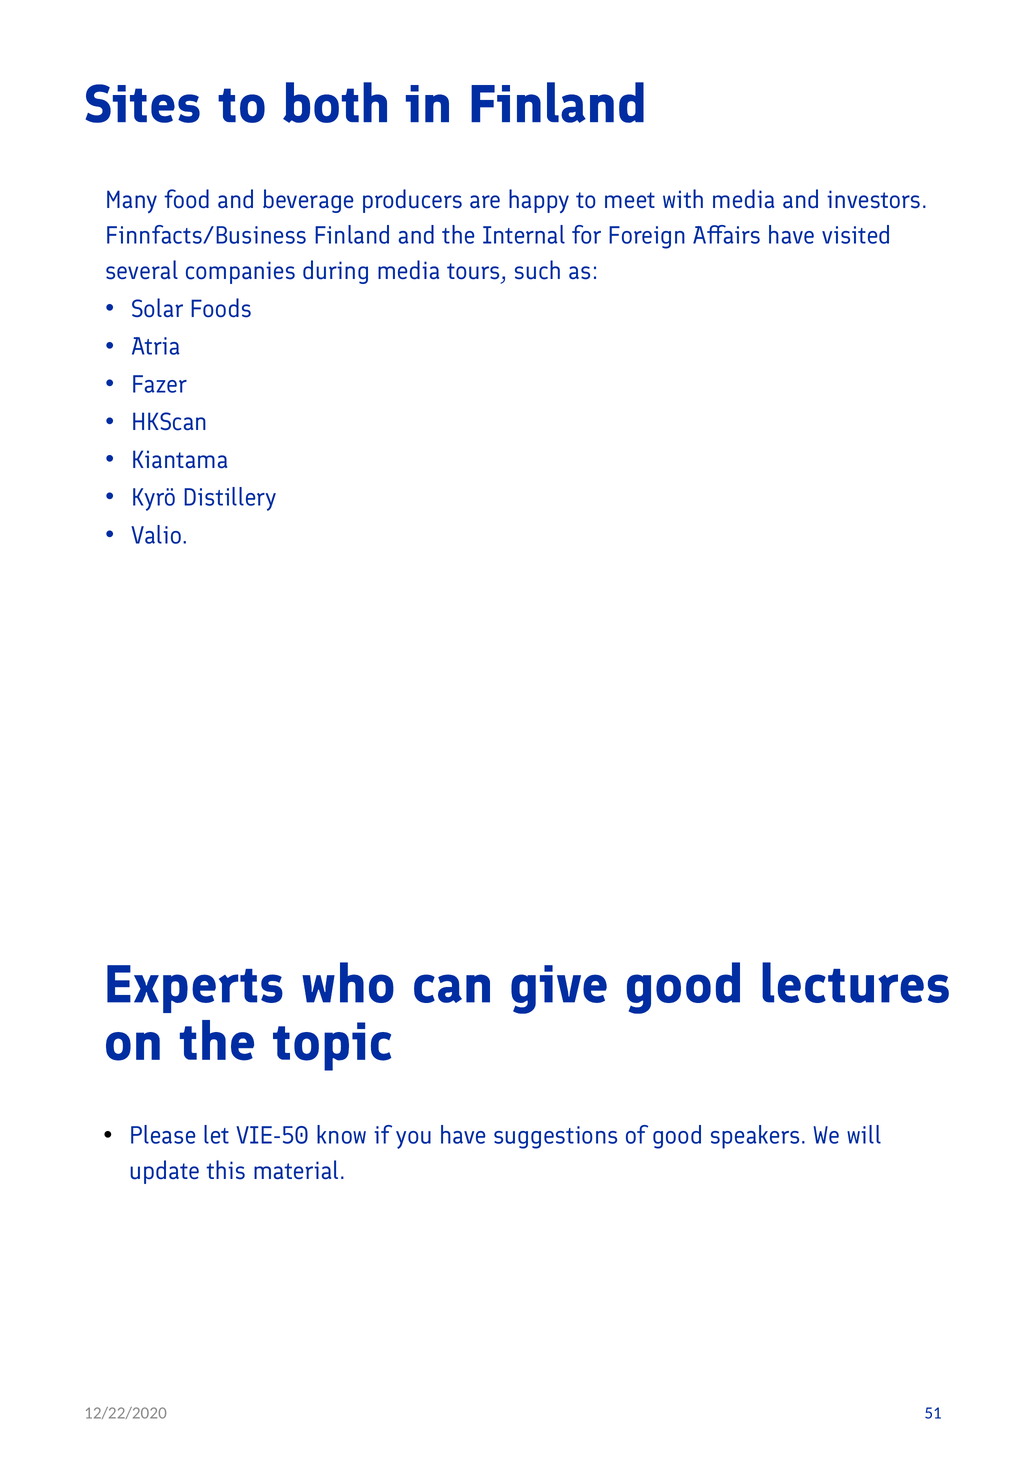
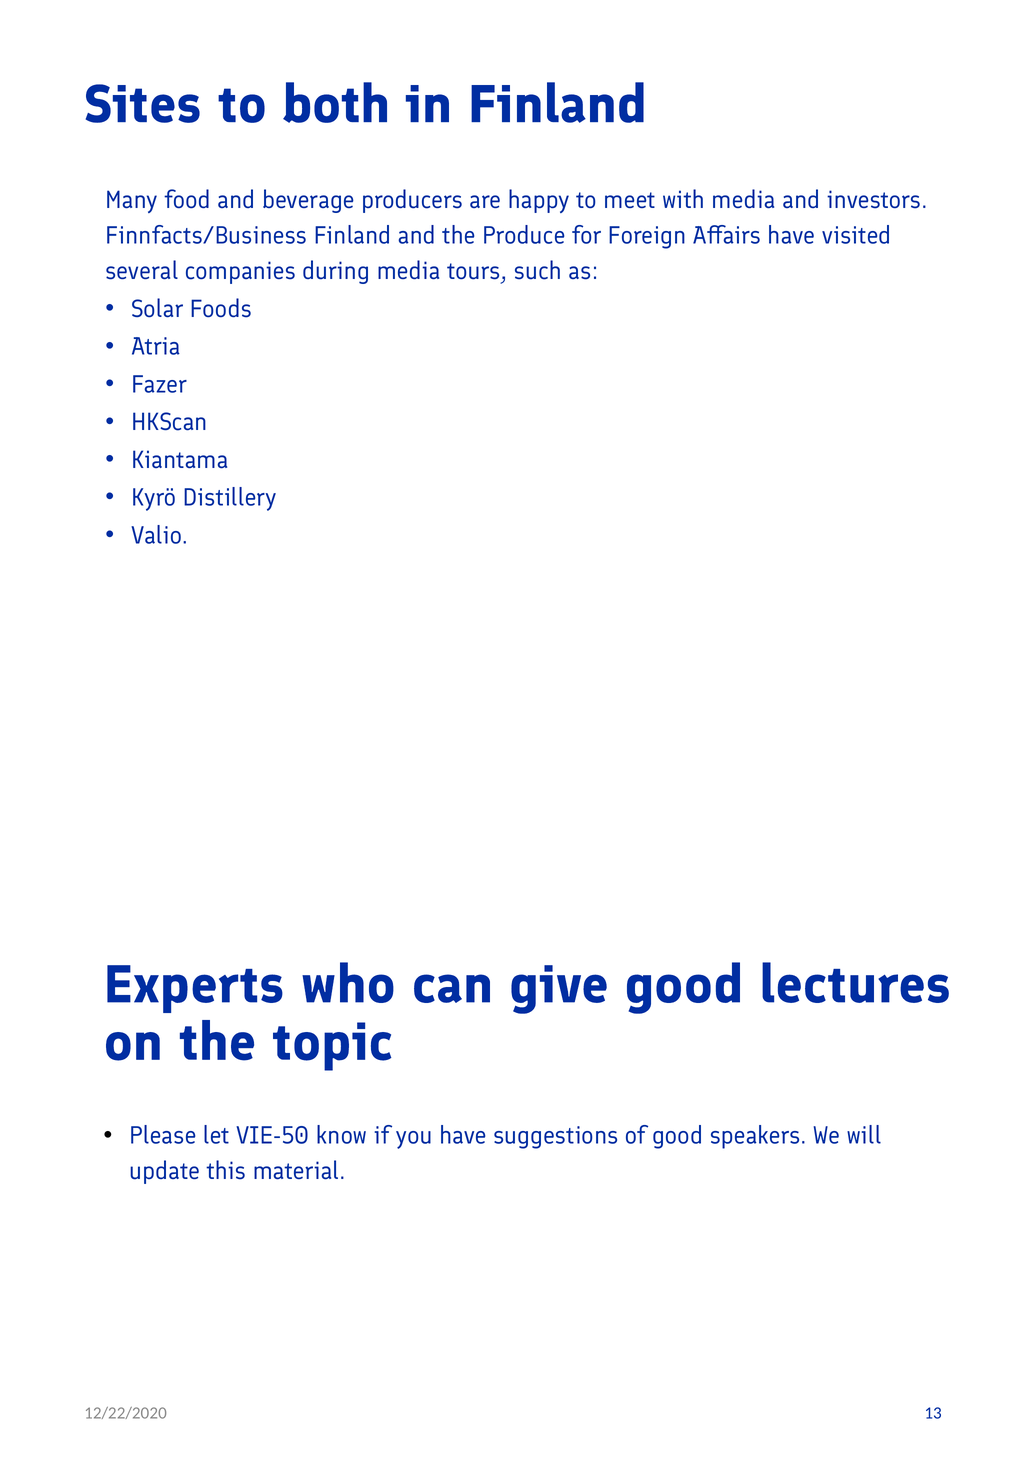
Internal: Internal -> Produce (524, 236)
51: 51 -> 13 (933, 1414)
